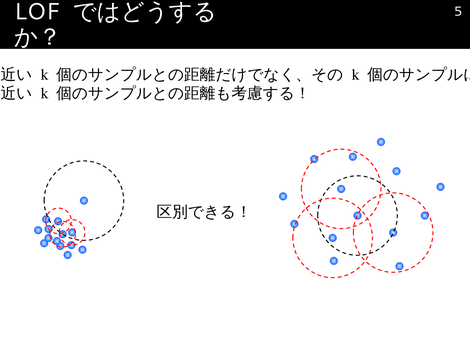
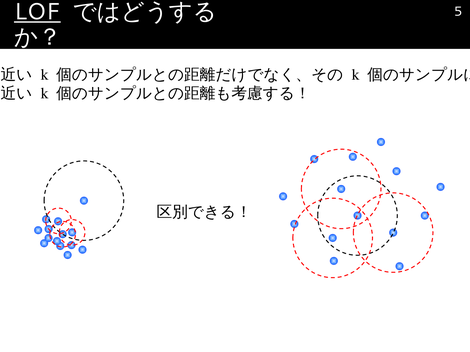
LOF underline: none -> present (37, 12)
